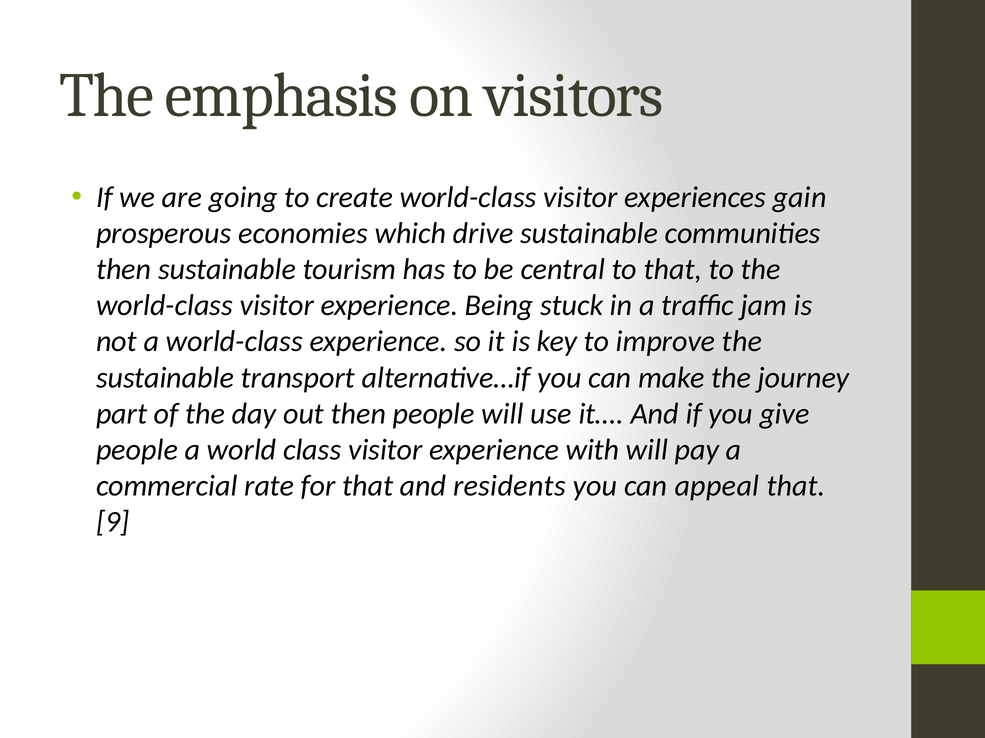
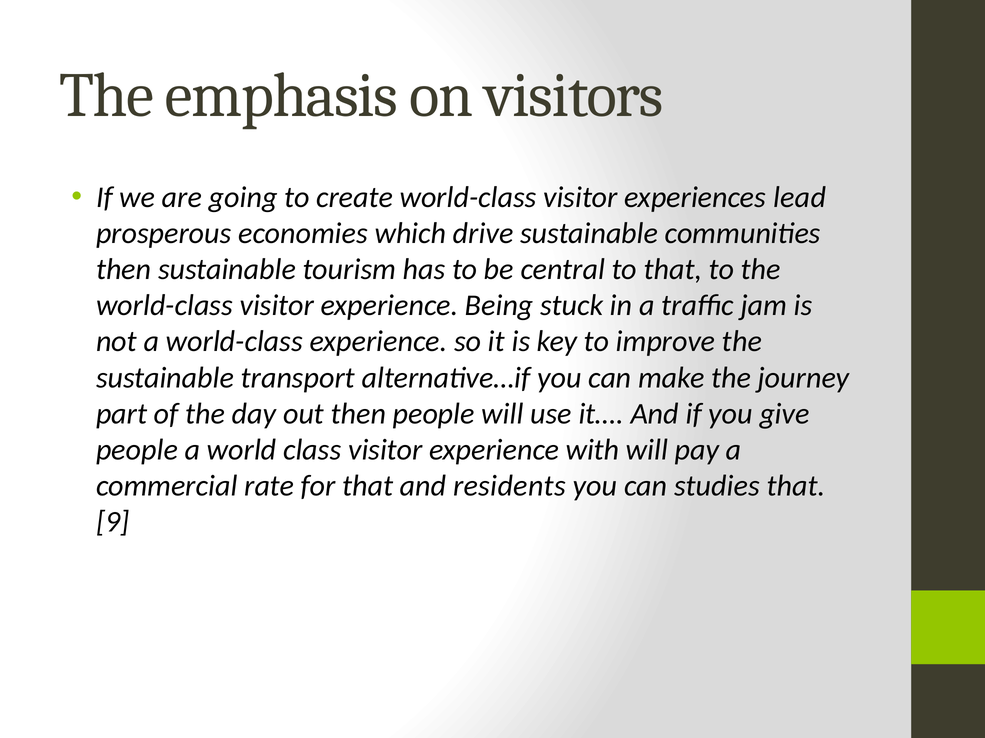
gain: gain -> lead (800, 197)
appeal: appeal -> studies (717, 486)
